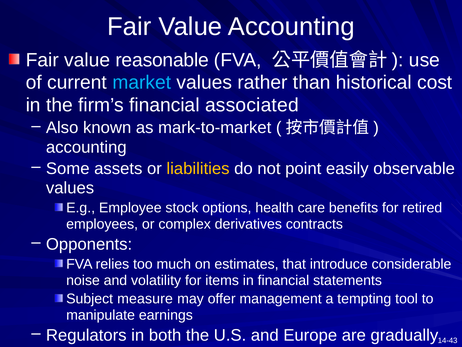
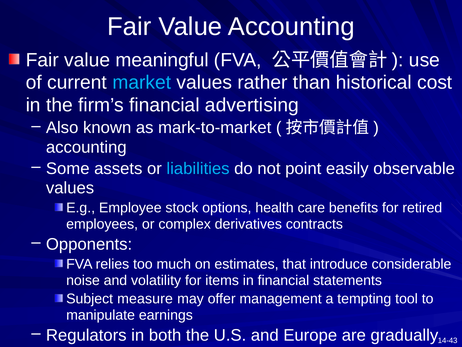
reasonable: reasonable -> meaningful (162, 60)
associated: associated -> advertising (252, 105)
liabilities colour: yellow -> light blue (198, 168)
